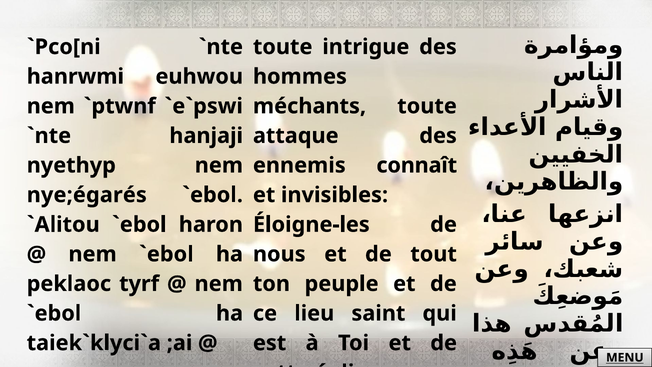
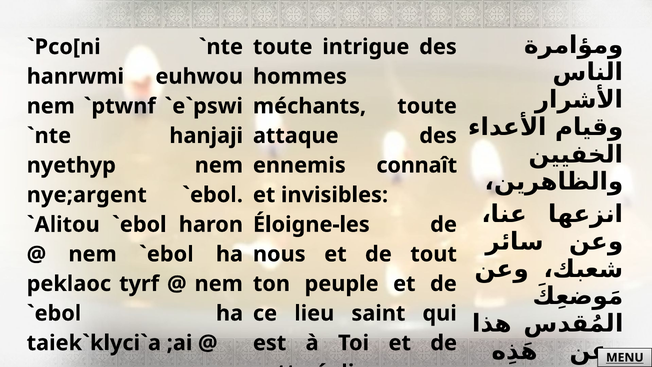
nye;égarés: nye;égarés -> nye;argent (87, 195)
